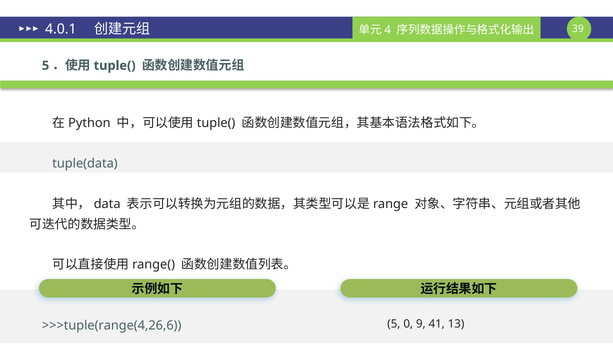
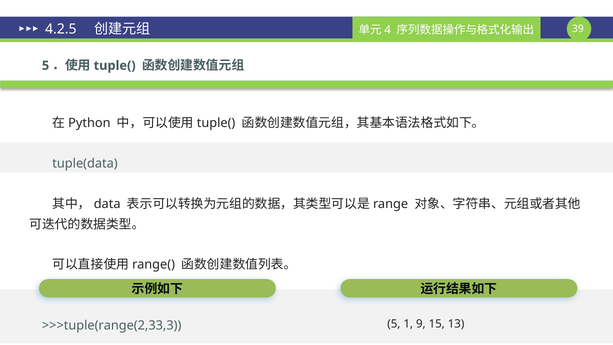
4.0.1: 4.0.1 -> 4.2.5 (61, 29)
0: 0 -> 1 (408, 323)
41: 41 -> 15 (437, 323)
>>>tuple(range(4,26,6: >>>tuple(range(4,26,6 -> >>>tuple(range(2,33,3 (112, 325)
